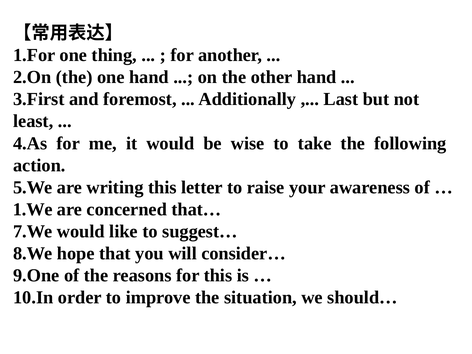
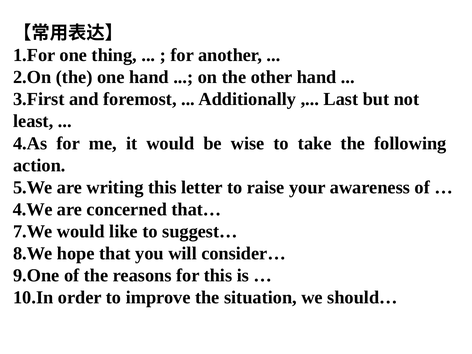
1.We: 1.We -> 4.We (33, 209)
